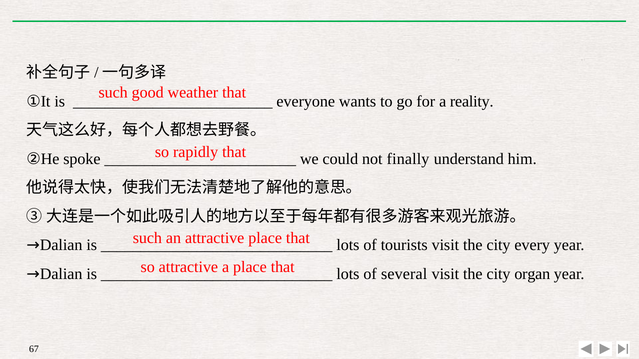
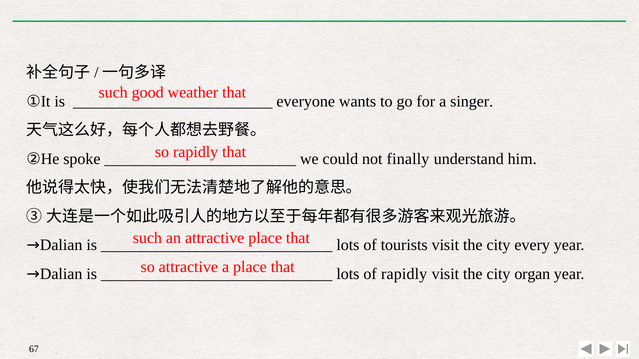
reality: reality -> singer (472, 102)
of several: several -> rapidly (404, 274)
